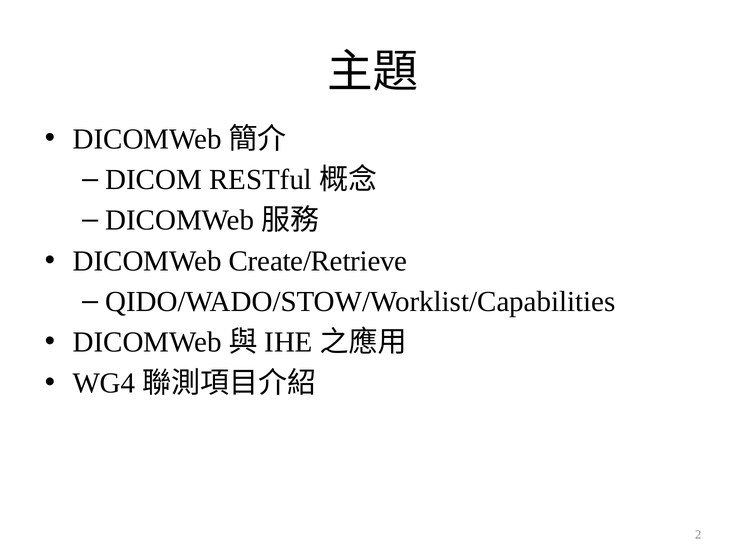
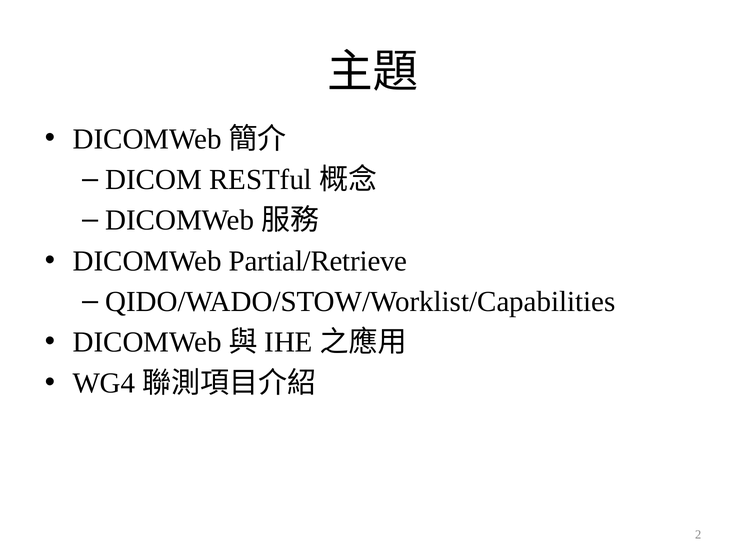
Create/Retrieve: Create/Retrieve -> Partial/Retrieve (318, 261)
